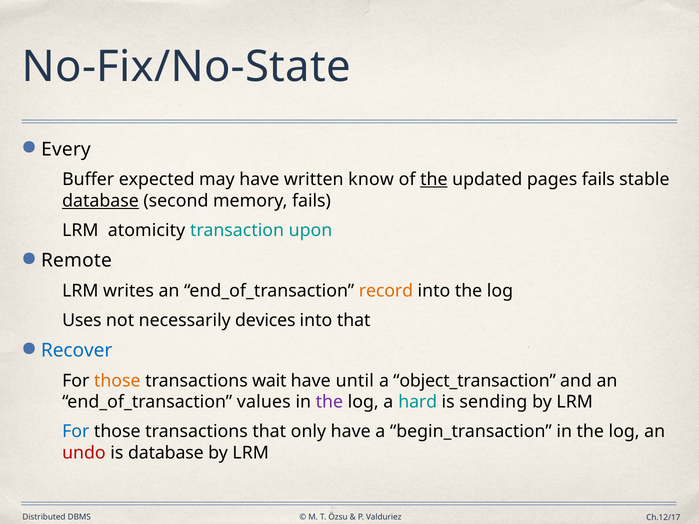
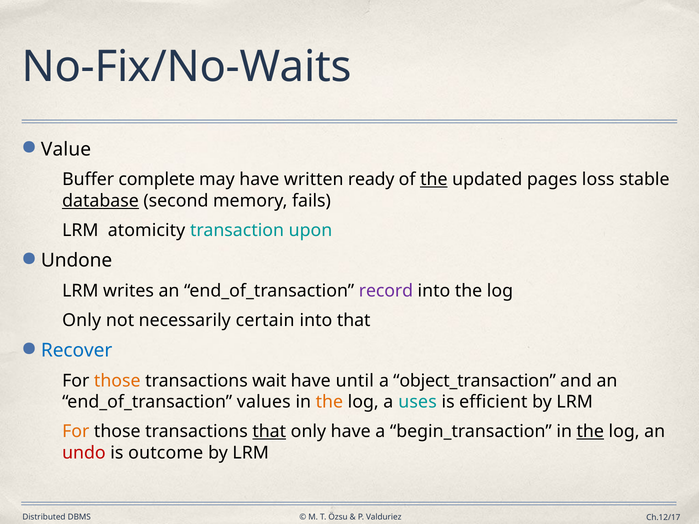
No-Fix/No-State: No-Fix/No-State -> No-Fix/No-Waits (187, 67)
Every: Every -> Value (66, 149)
expected: expected -> complete (157, 180)
know: know -> ready (371, 180)
pages fails: fails -> loss (598, 180)
Remote: Remote -> Undone (77, 261)
record colour: orange -> purple (386, 291)
Uses: Uses -> Only (82, 320)
devices: devices -> certain (265, 320)
the colour: purple -> orange (329, 402)
hard: hard -> uses (418, 402)
sending: sending -> efficient (493, 402)
For colour: blue -> orange (76, 432)
that underline: none -> present (269, 432)
the underline: none -> present (590, 432)
is database: database -> outcome (166, 453)
